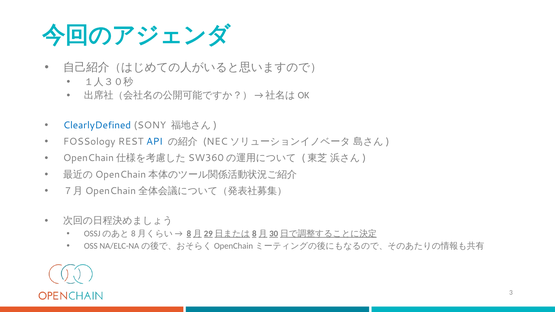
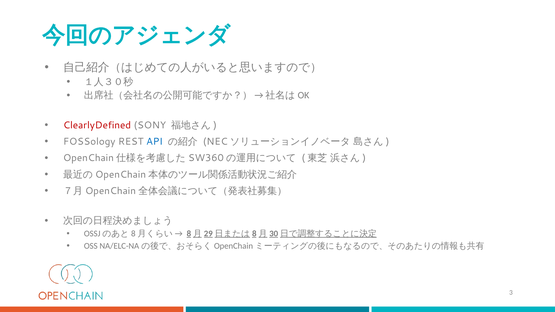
ClearlyDefined colour: blue -> red (97, 125)
